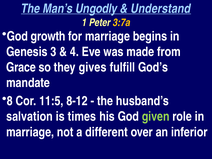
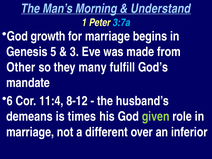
Ungodly: Ungodly -> Morning (96, 9)
3:7a colour: yellow -> light blue (122, 23)
3: 3 -> 5 (53, 52)
4: 4 -> 3 (74, 52)
Grace: Grace -> Other (21, 67)
gives: gives -> many (93, 67)
8: 8 -> 6 (10, 101)
11:5: 11:5 -> 11:4 (51, 101)
salvation: salvation -> demeans (29, 117)
